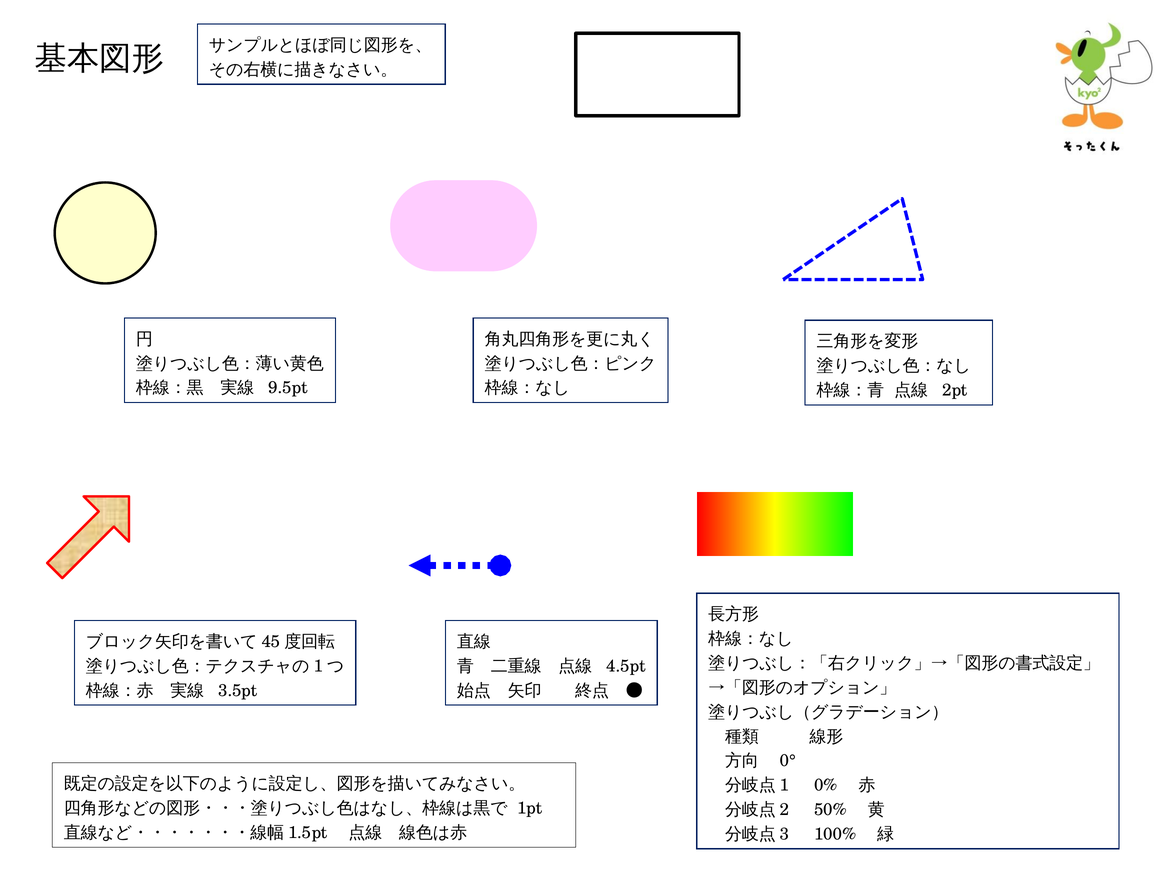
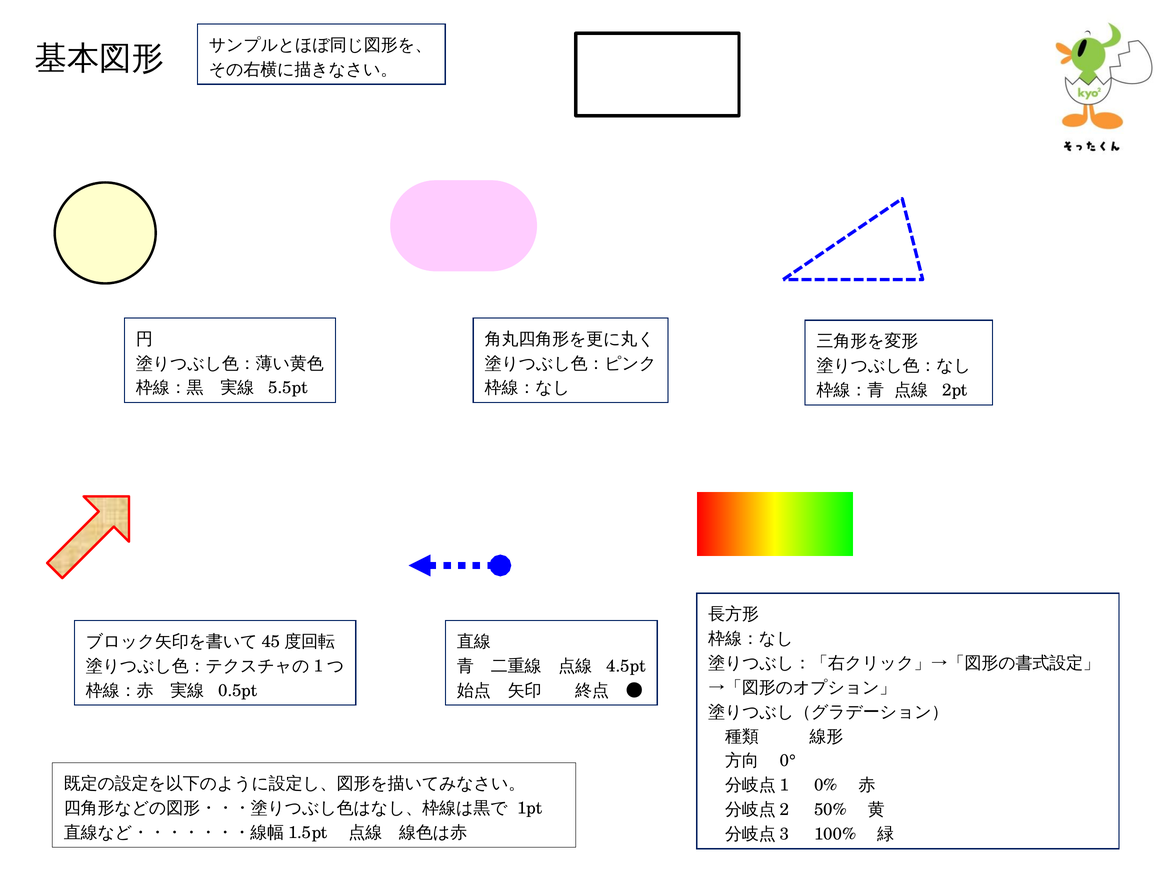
9.5pt: 9.5pt -> 5.5pt (288, 388)
3.5pt: 3.5pt -> 0.5pt (238, 691)
